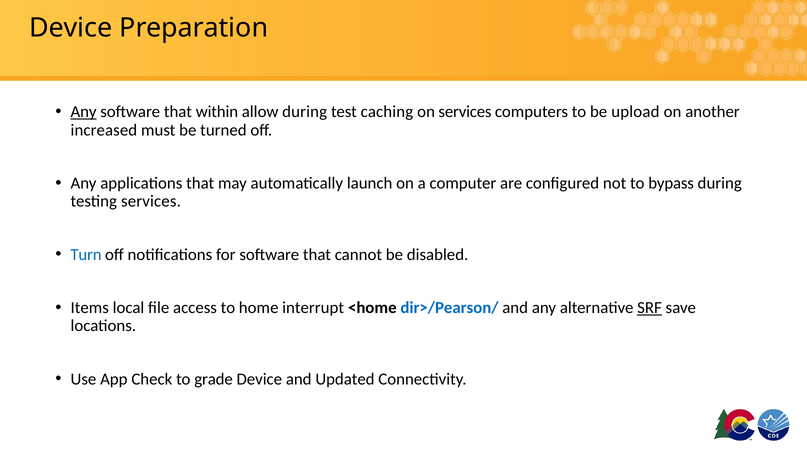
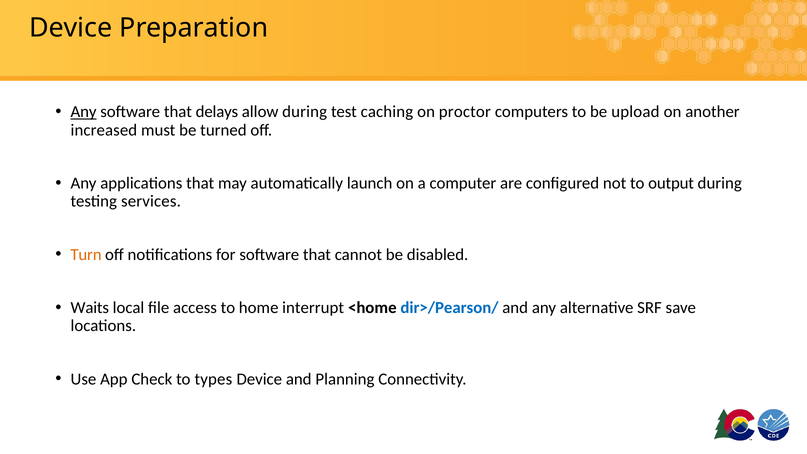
within: within -> delays (217, 112)
on services: services -> proctor (465, 112)
bypass: bypass -> output (671, 183)
Turn colour: blue -> orange (86, 254)
Items: Items -> Waits (90, 308)
SRF underline: present -> none (650, 308)
grade: grade -> types (213, 379)
Updated: Updated -> Planning (345, 379)
